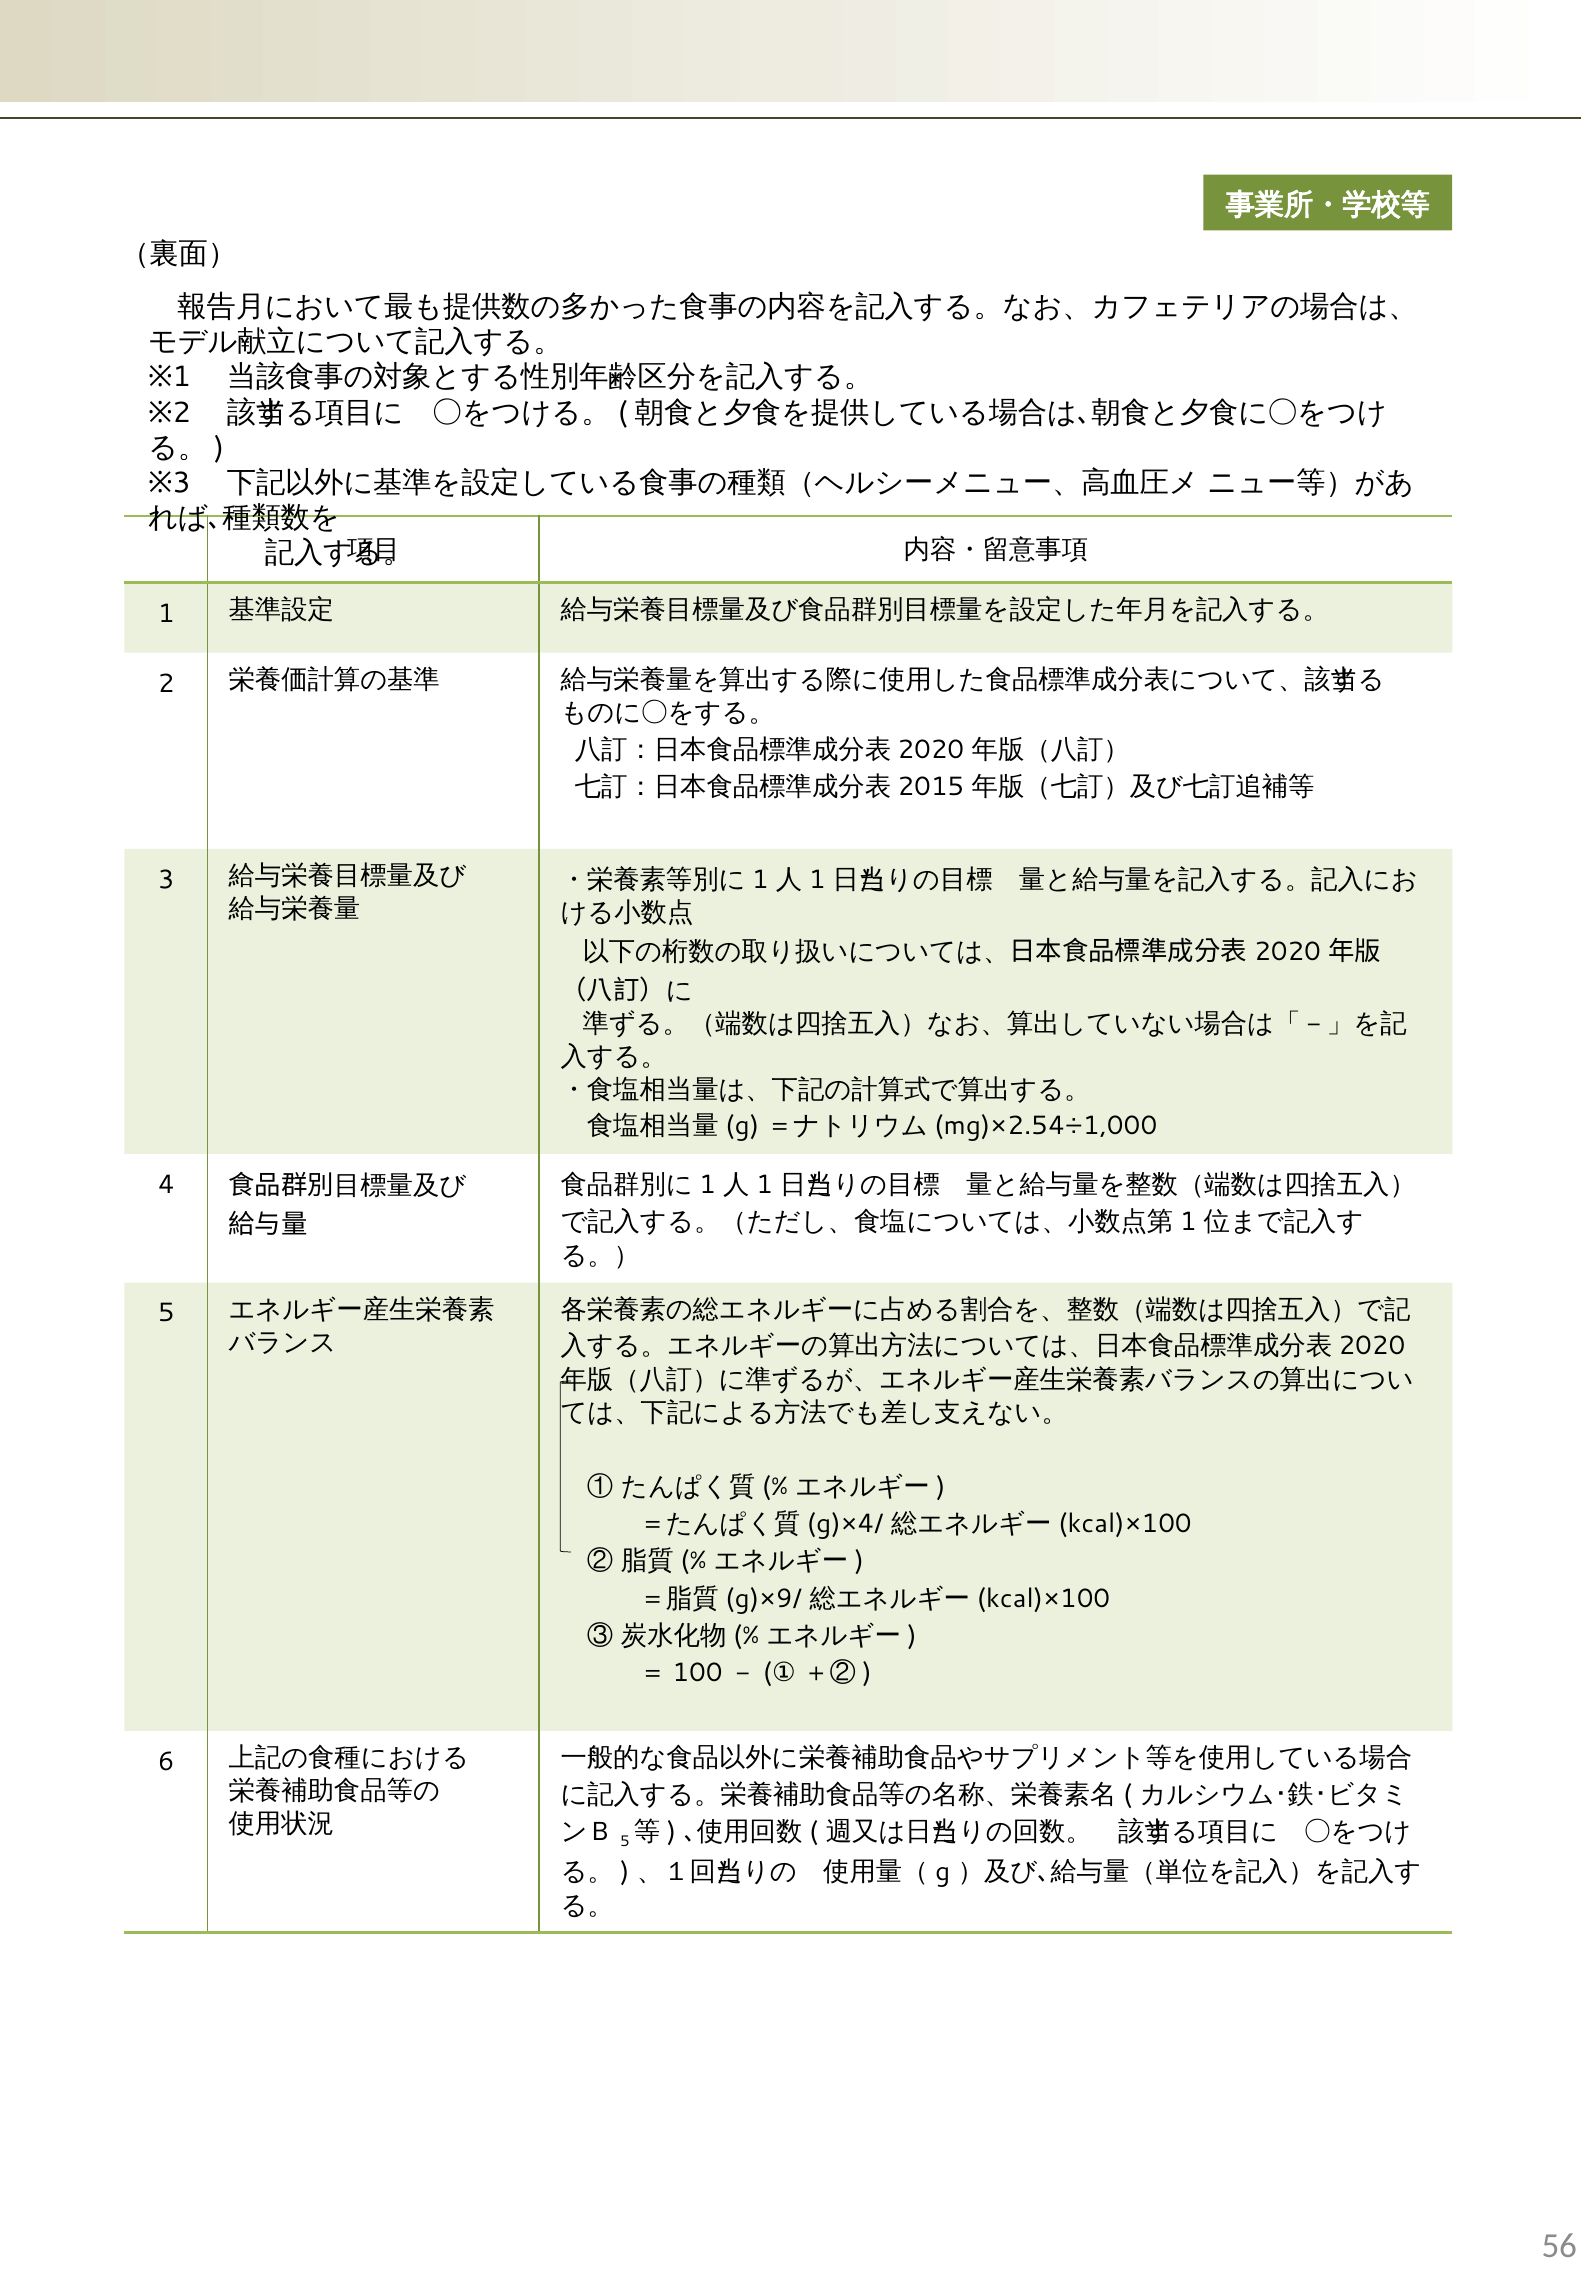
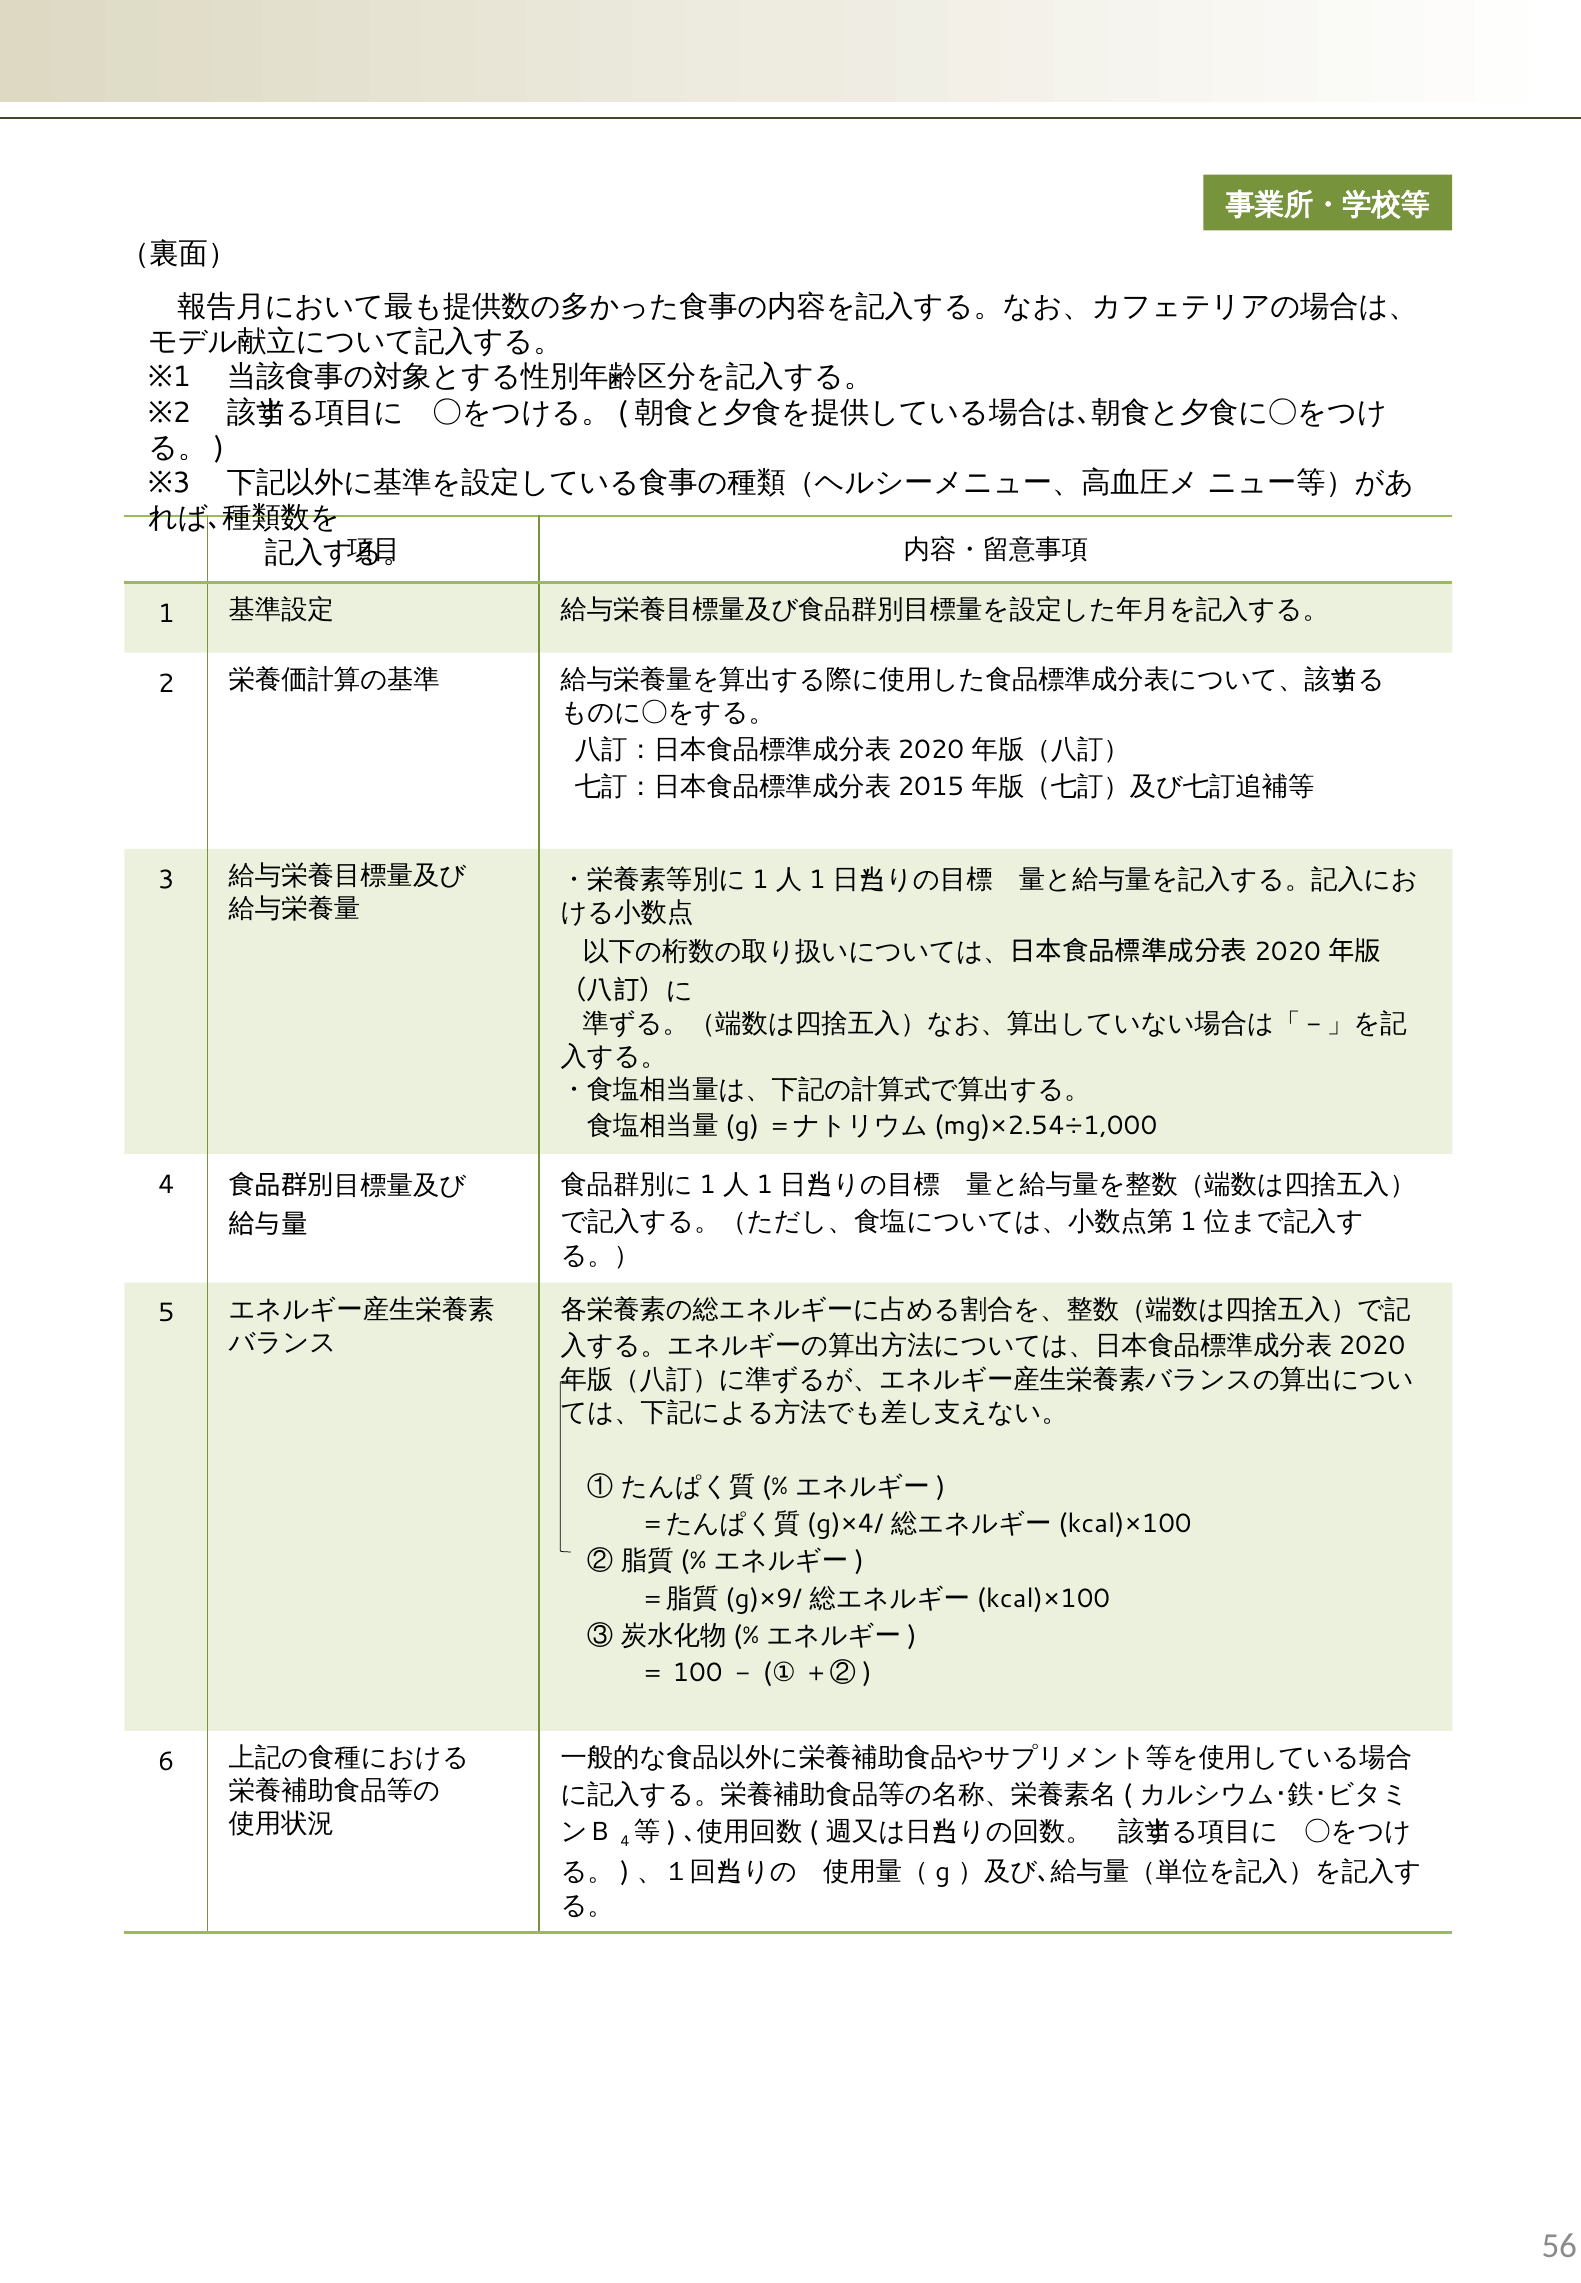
5: 5 -> 4 (625, 1842)
